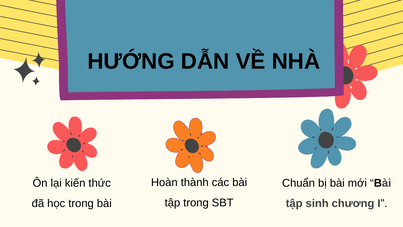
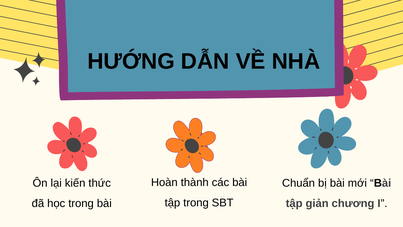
sinh: sinh -> giản (317, 203)
